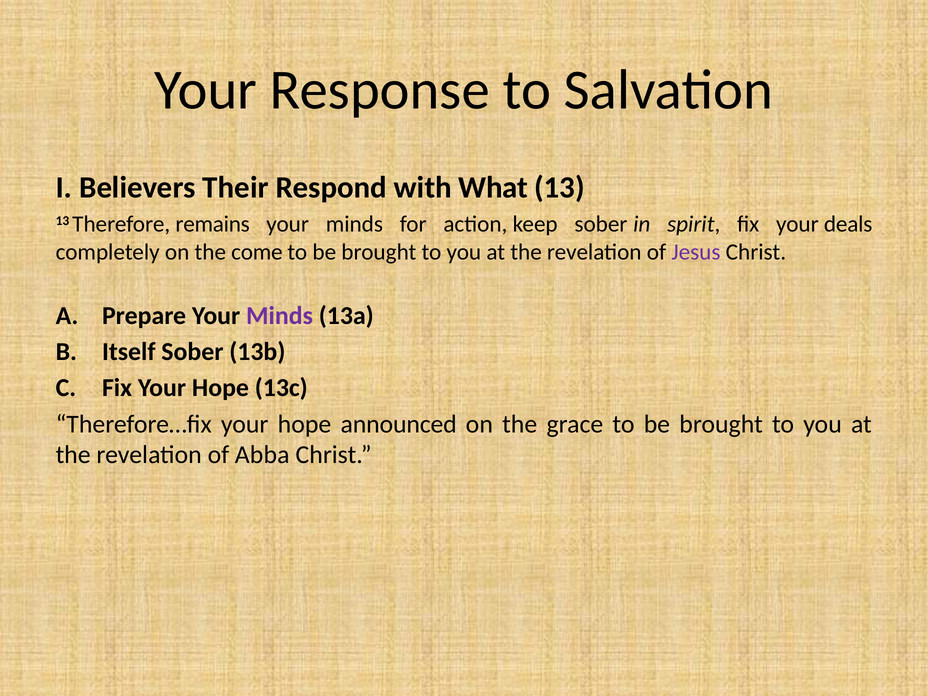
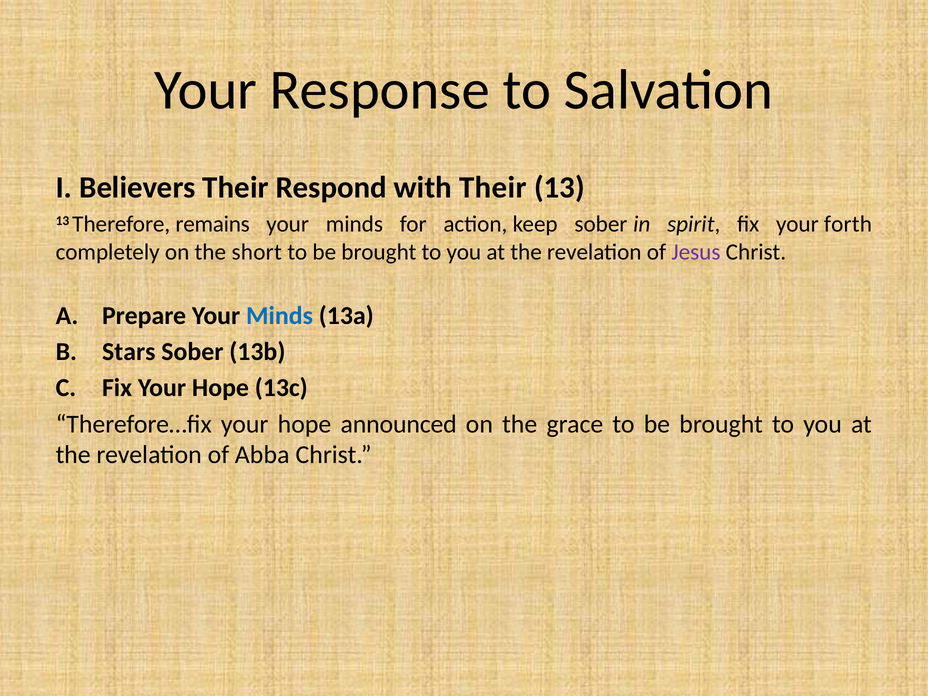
with What: What -> Their (493, 188)
deals: deals -> forth (848, 224)
come: come -> short (257, 252)
Minds colour: purple -> blue (279, 316)
Itself: Itself -> Stars (129, 352)
